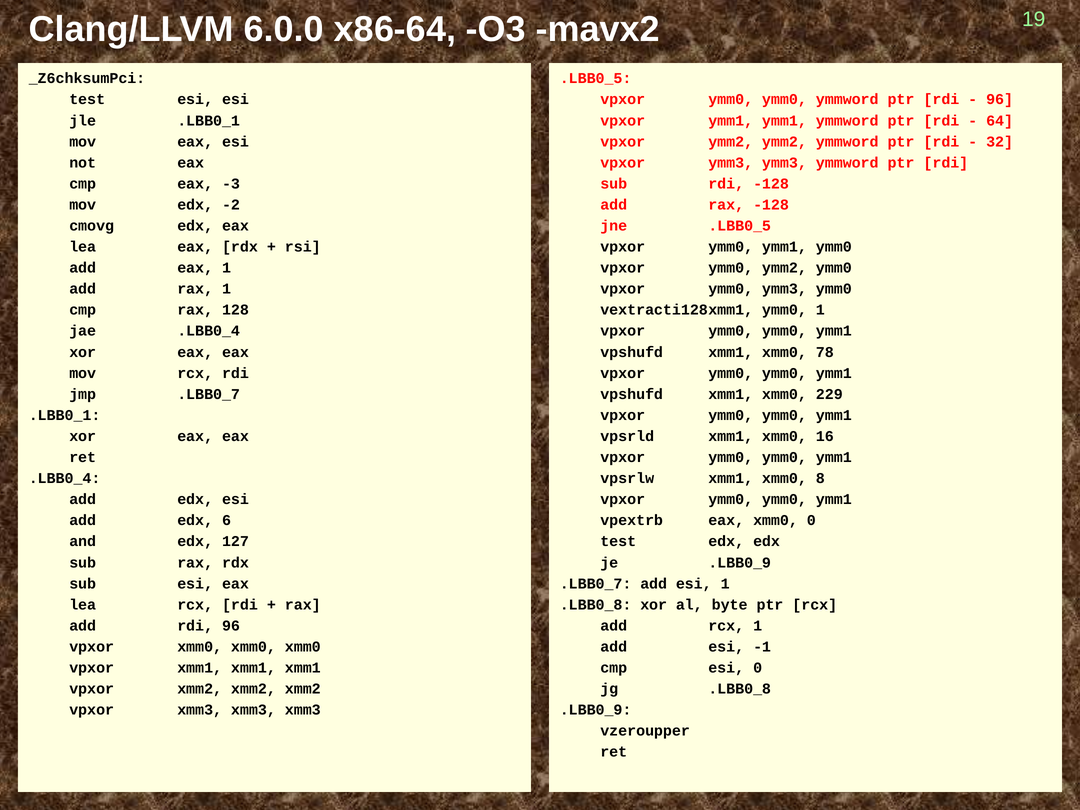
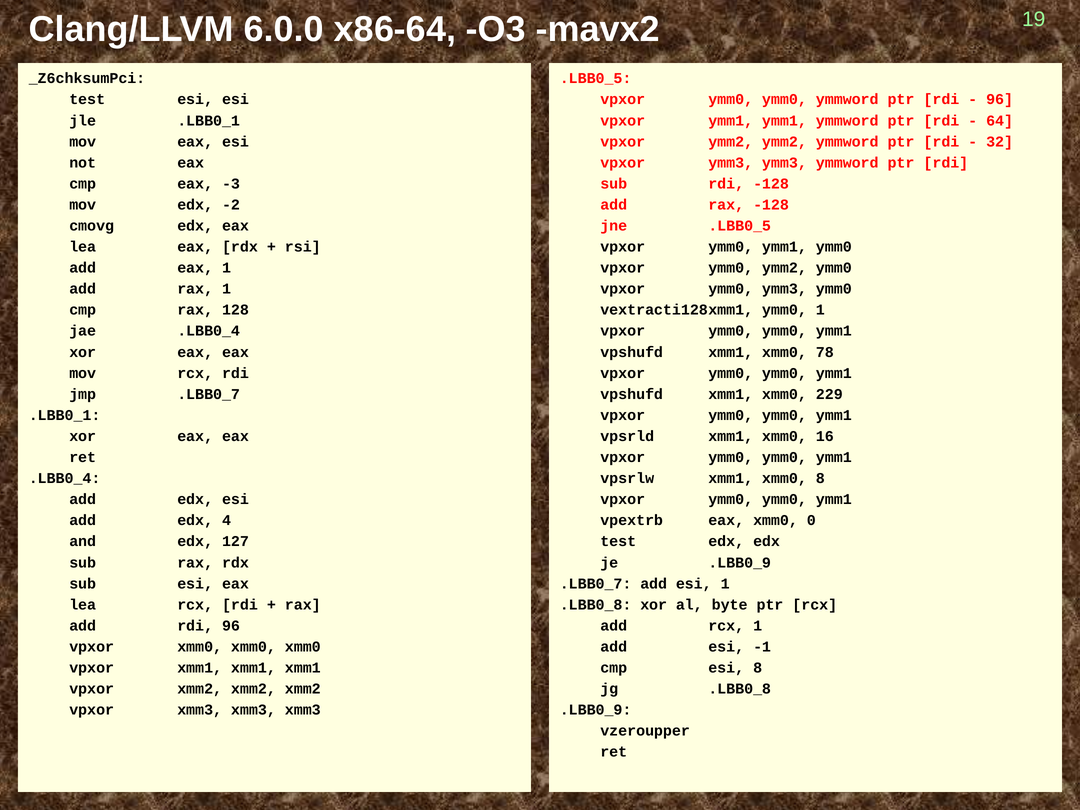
6: 6 -> 4 (227, 520)
esi 0: 0 -> 8 (758, 668)
